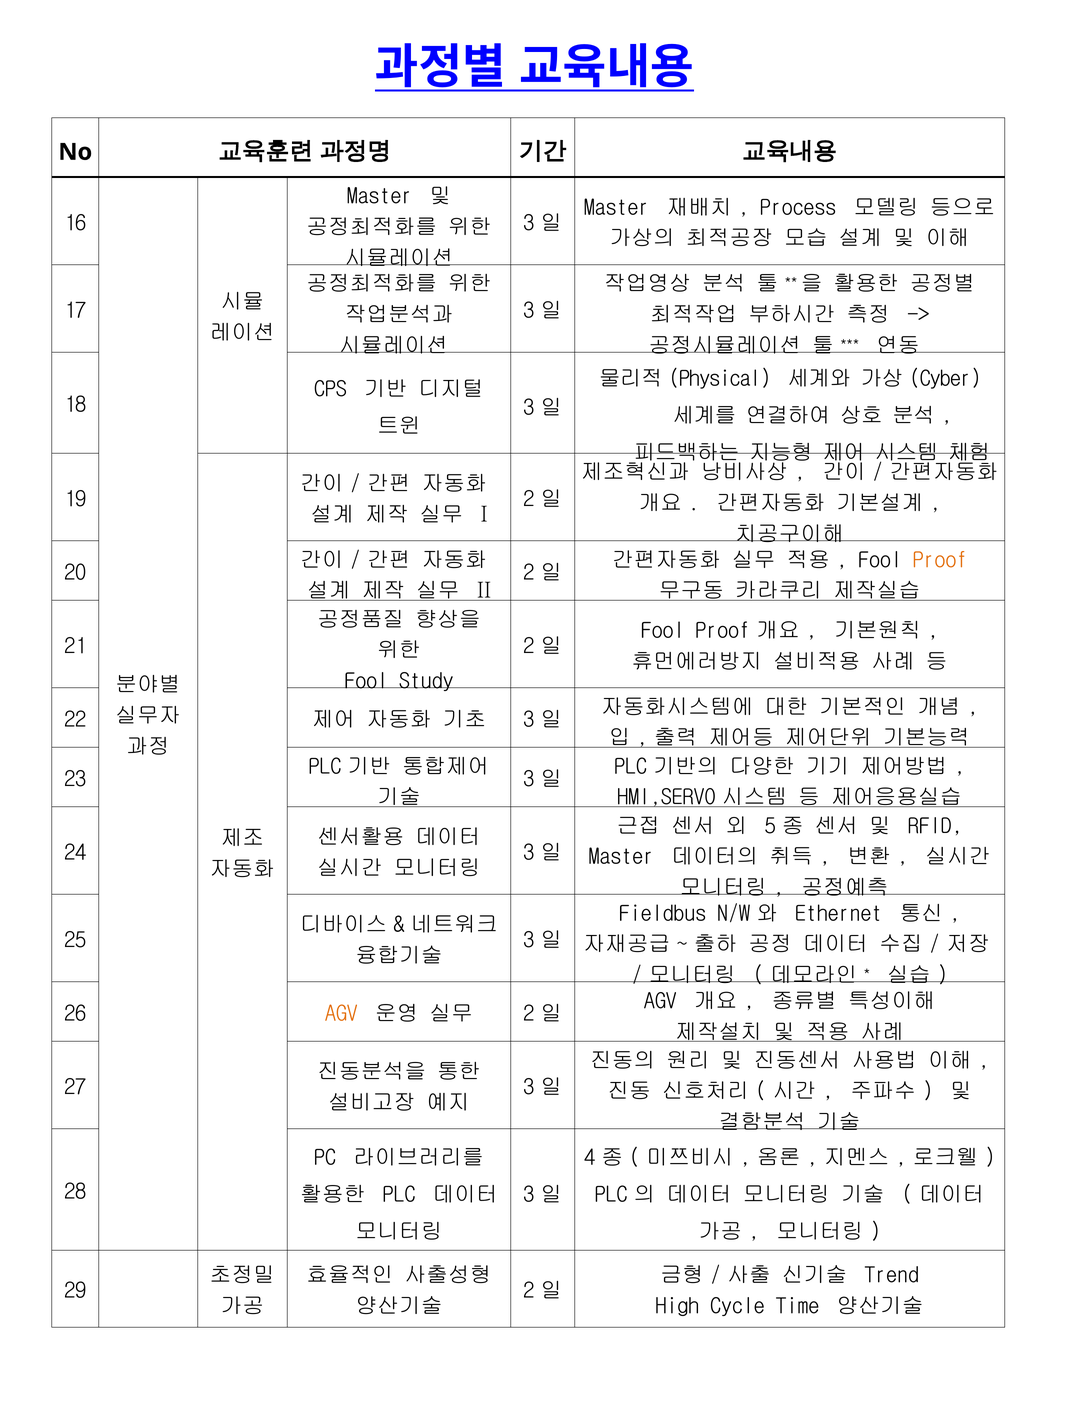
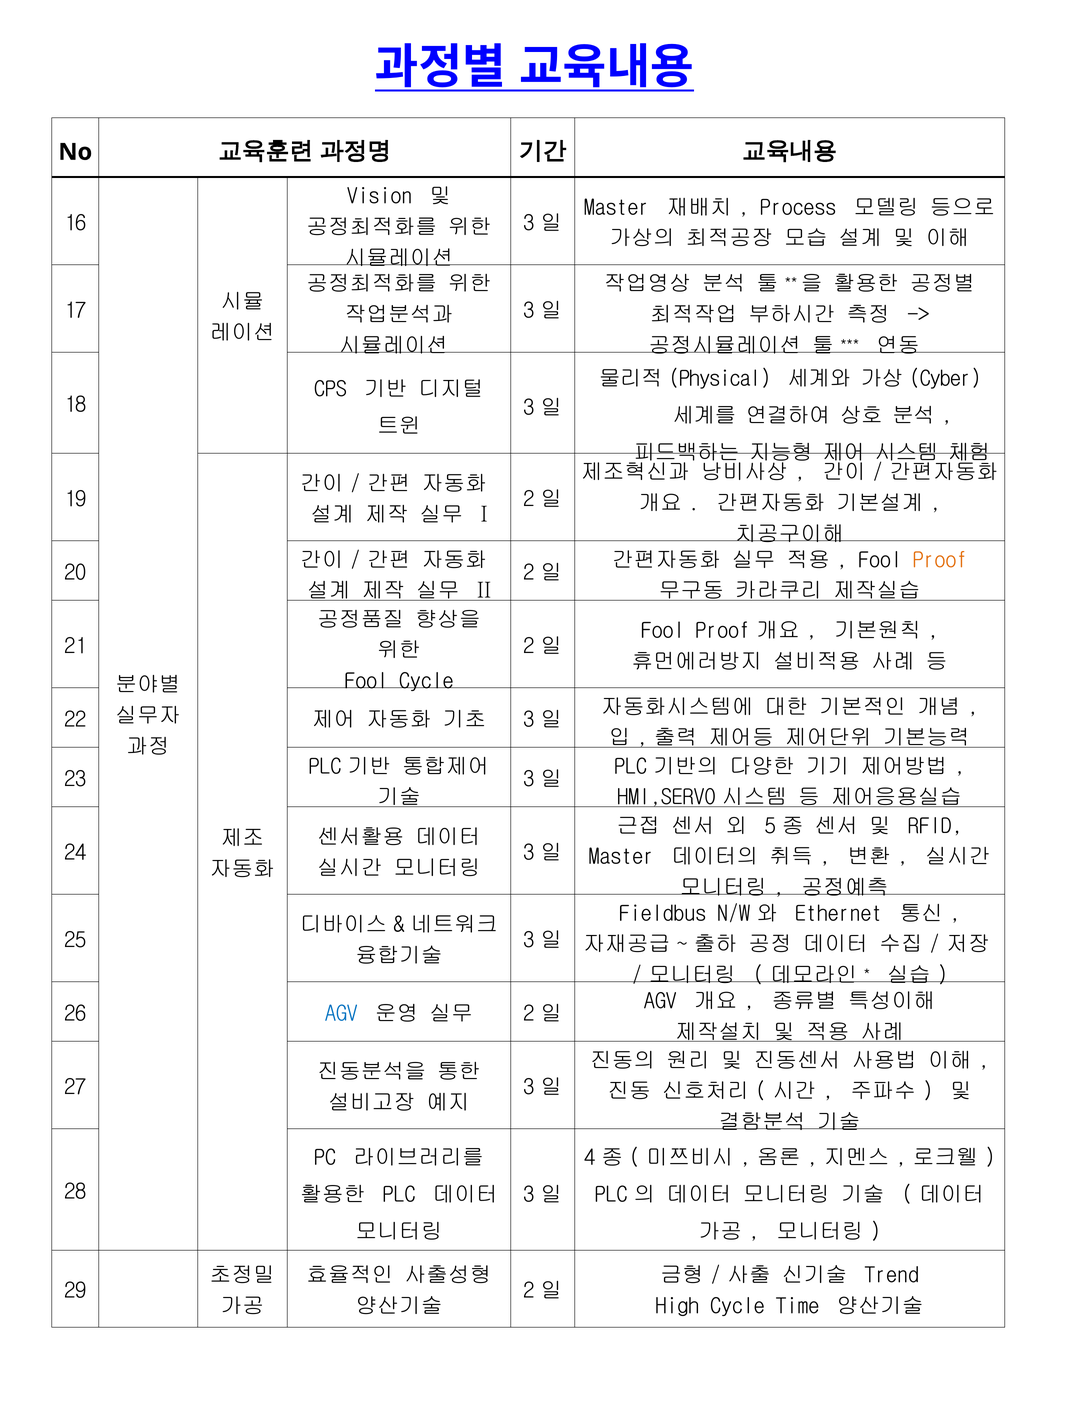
Master: Master -> Vision (380, 196)
Fool Study: Study -> Cycle (426, 681)
AGV colour: orange -> blue (341, 1014)
